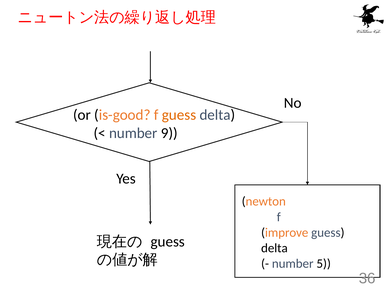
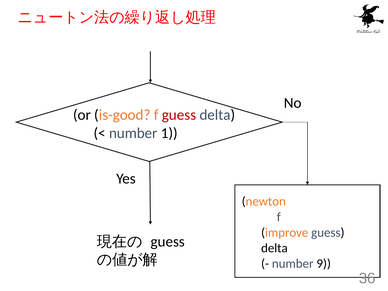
guess colour: orange -> red (179, 115)
9: 9 -> 1 (169, 133)
5: 5 -> 9 (324, 264)
